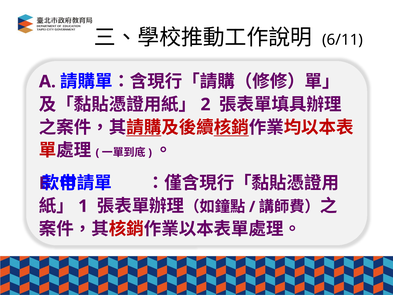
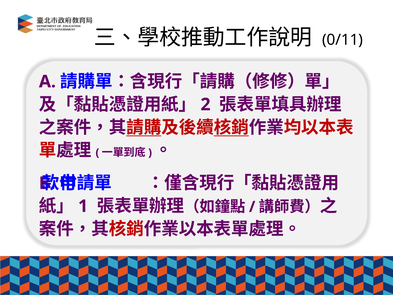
6/11: 6/11 -> 0/11 (343, 40)
